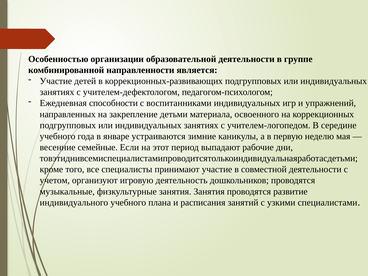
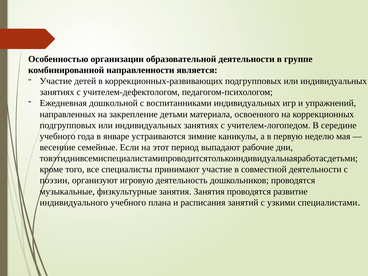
способности: способности -> дошкольной (113, 103)
учетом: учетом -> поэзии (55, 180)
